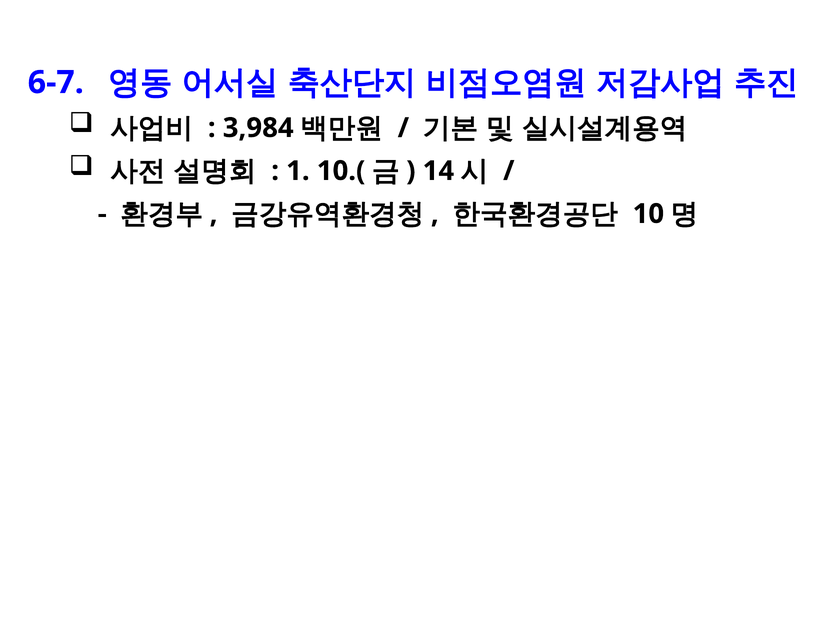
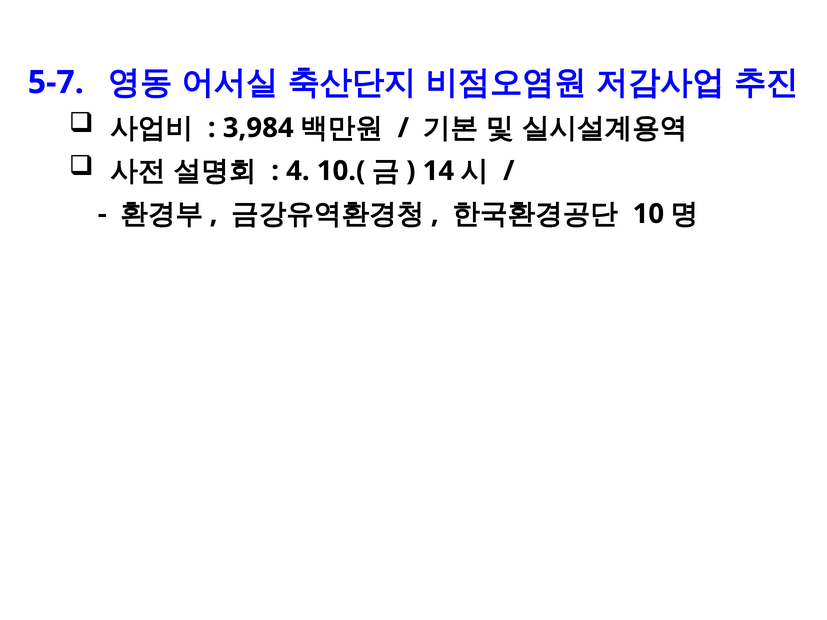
6-7: 6-7 -> 5-7 (56, 83)
1: 1 -> 4 (298, 171)
